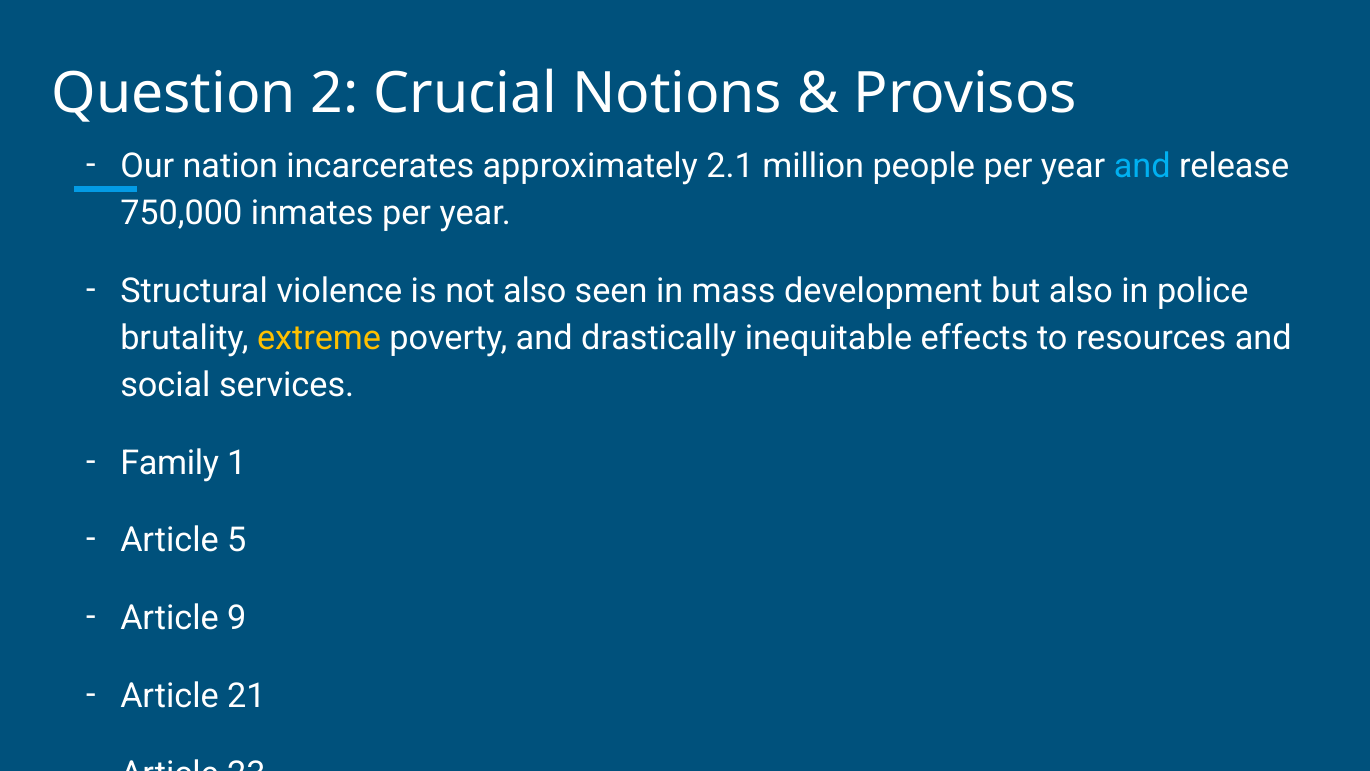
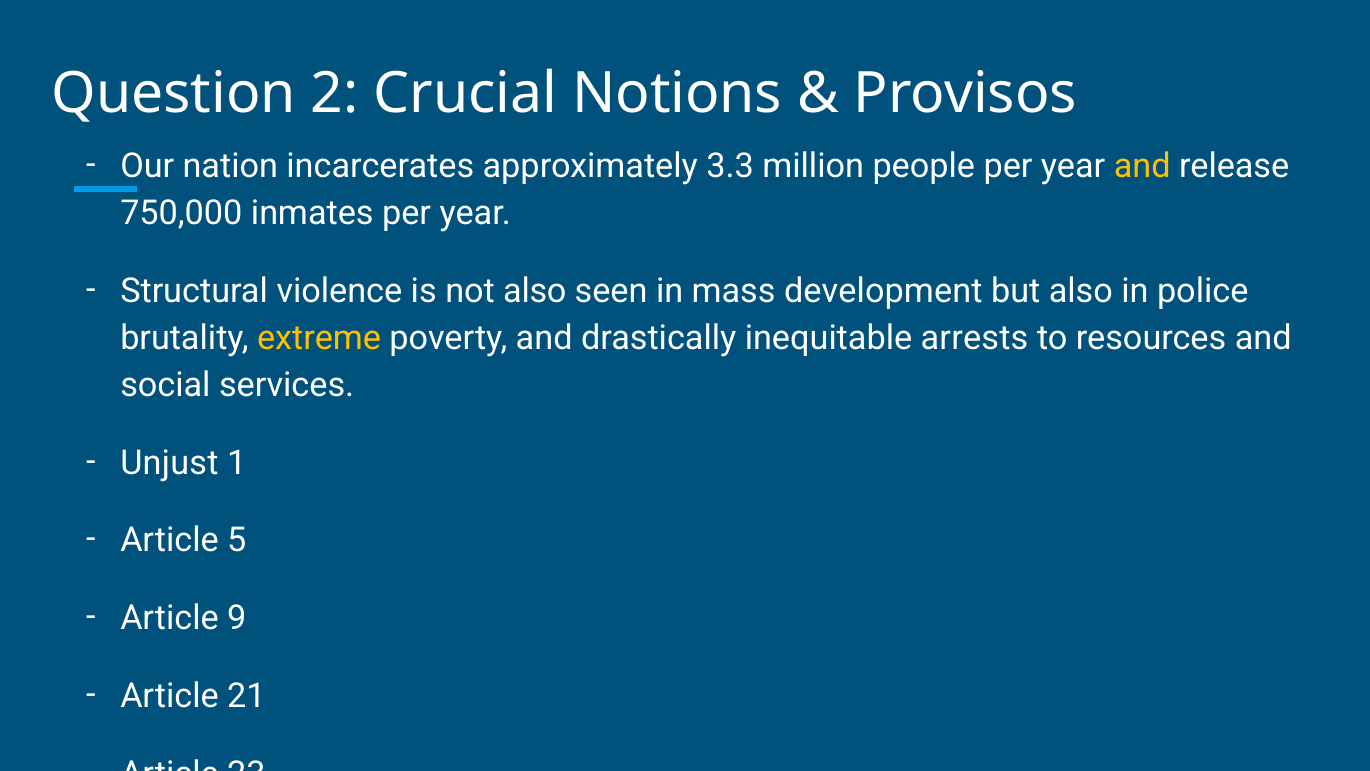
2.1: 2.1 -> 3.3 (730, 166)
and colour: light blue -> yellow (1142, 166)
effects: effects -> arrests (975, 338)
Family: Family -> Unjust (169, 463)
